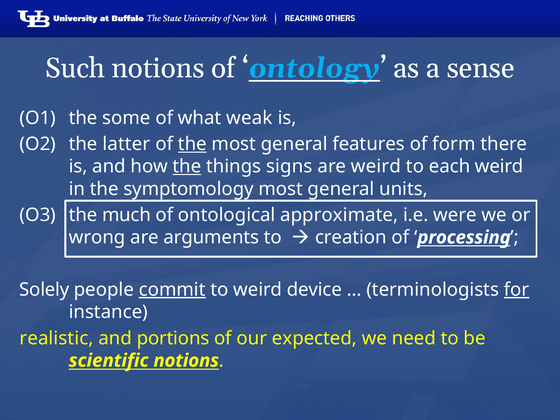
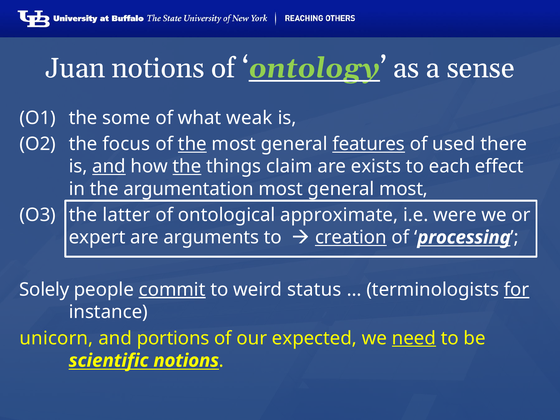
Such: Such -> Juan (75, 68)
ontology colour: light blue -> light green (314, 68)
latter: latter -> focus (126, 144)
features underline: none -> present (369, 144)
form: form -> used (454, 144)
and underline: none -> present (109, 166)
signs: signs -> claim (289, 166)
are weird: weird -> exists (376, 166)
each weird: weird -> effect (499, 166)
symptomology: symptomology -> argumentation (189, 189)
general units: units -> most (404, 189)
much: much -> latter (126, 215)
wrong: wrong -> expert (97, 237)
creation underline: none -> present (351, 237)
device: device -> status (314, 290)
realistic: realistic -> unicorn (56, 338)
need underline: none -> present (414, 338)
